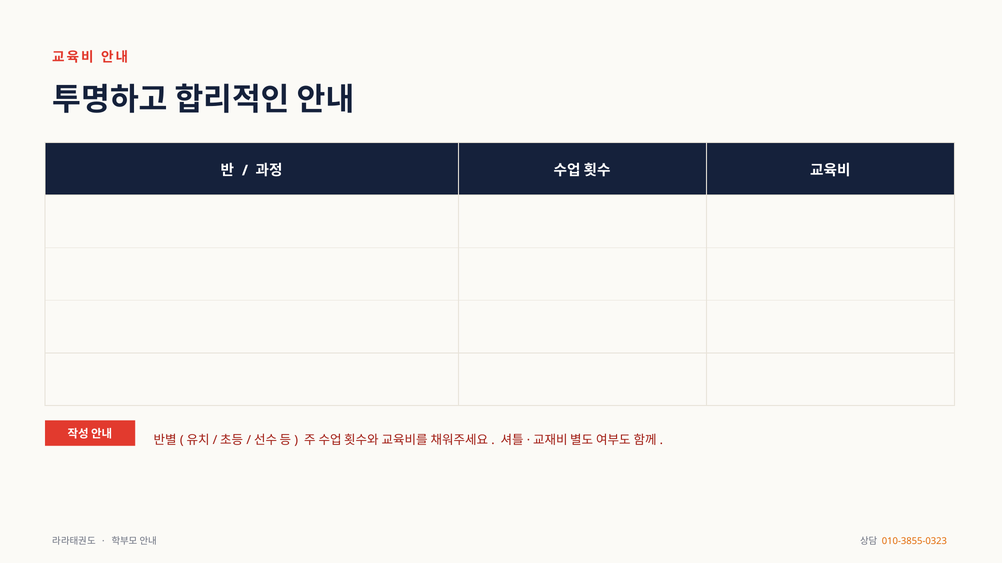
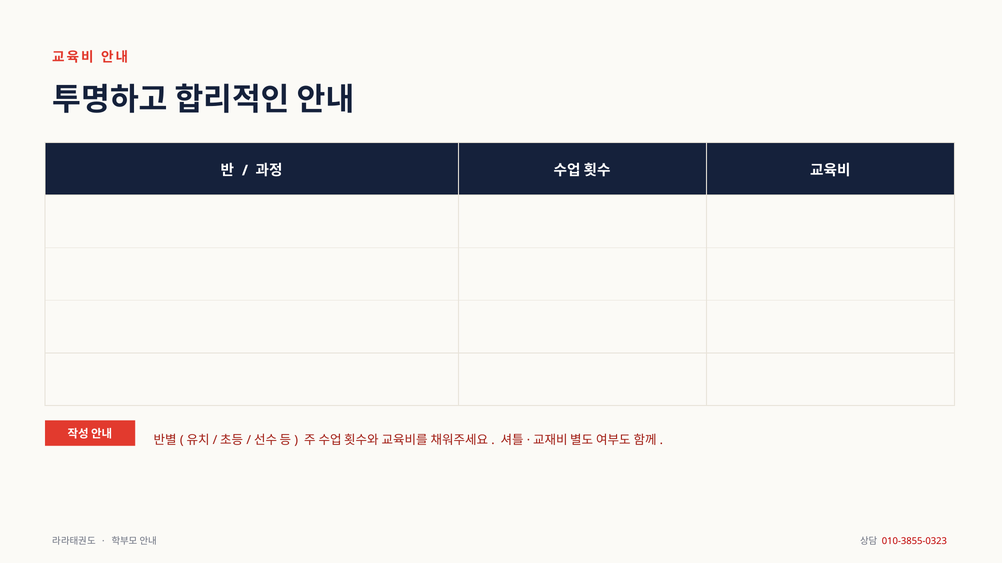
010-3855-0323 colour: orange -> red (914, 542)
